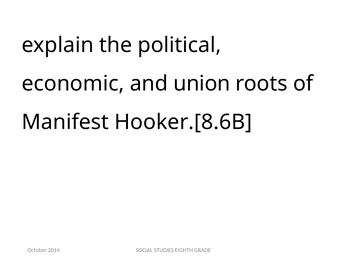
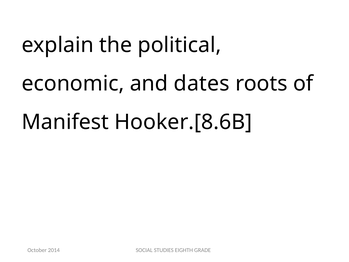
union: union -> dates (202, 84)
